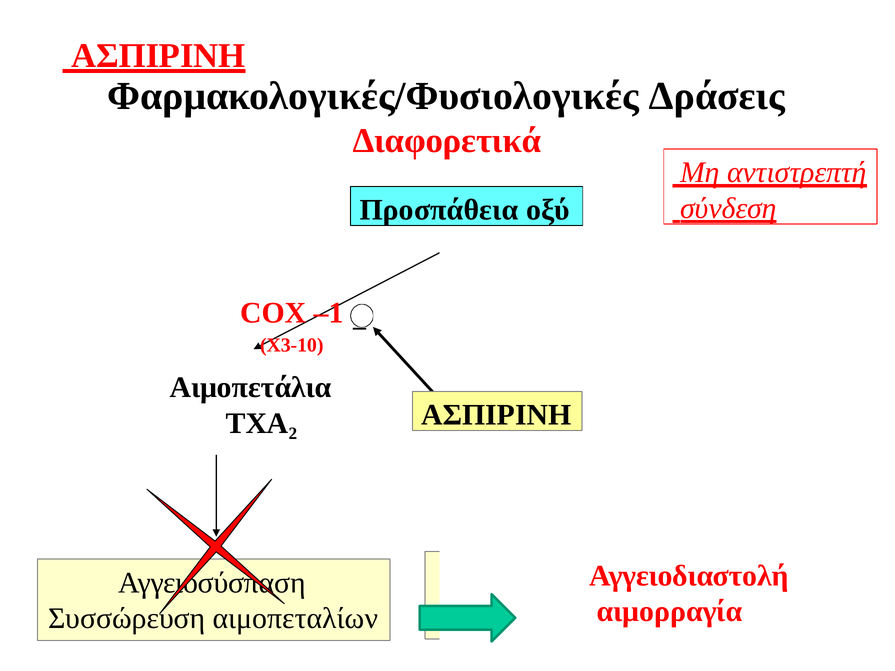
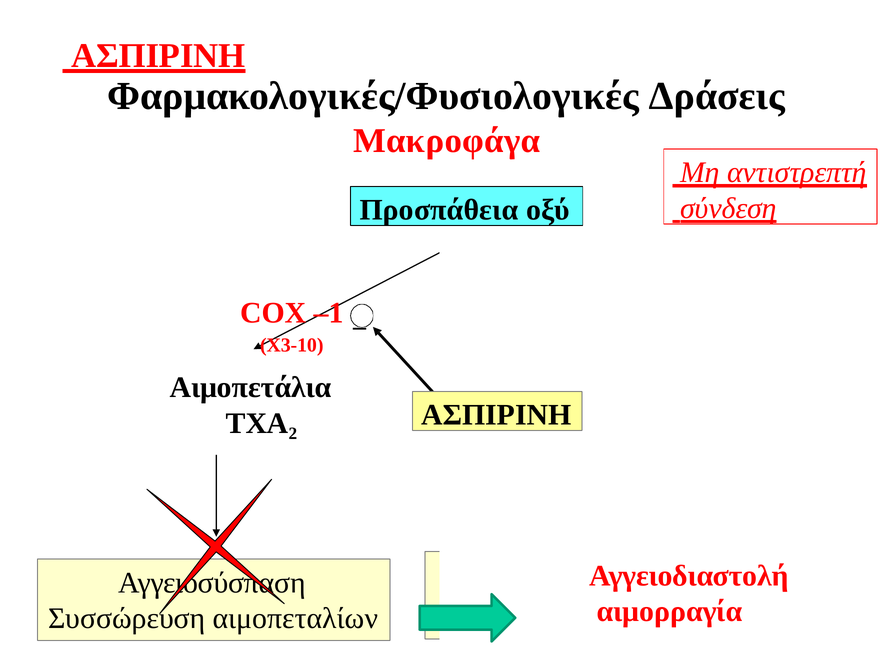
Διαφορετικά: Διαφορετικά -> Μακροφάγα (447, 141)
